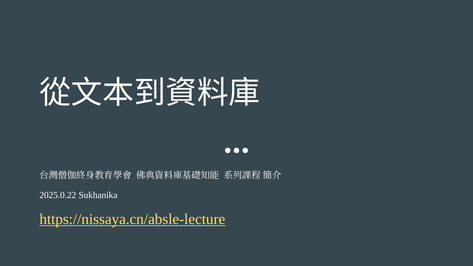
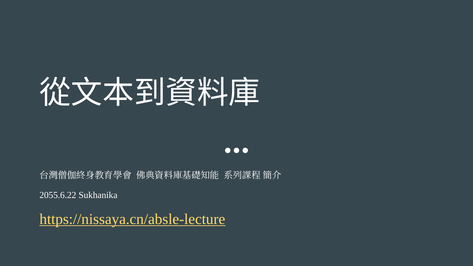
2025.0.22: 2025.0.22 -> 2055.6.22 (58, 195)
